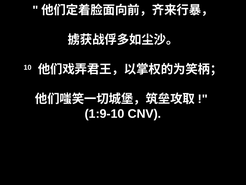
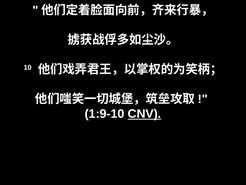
CNV underline: none -> present (144, 114)
